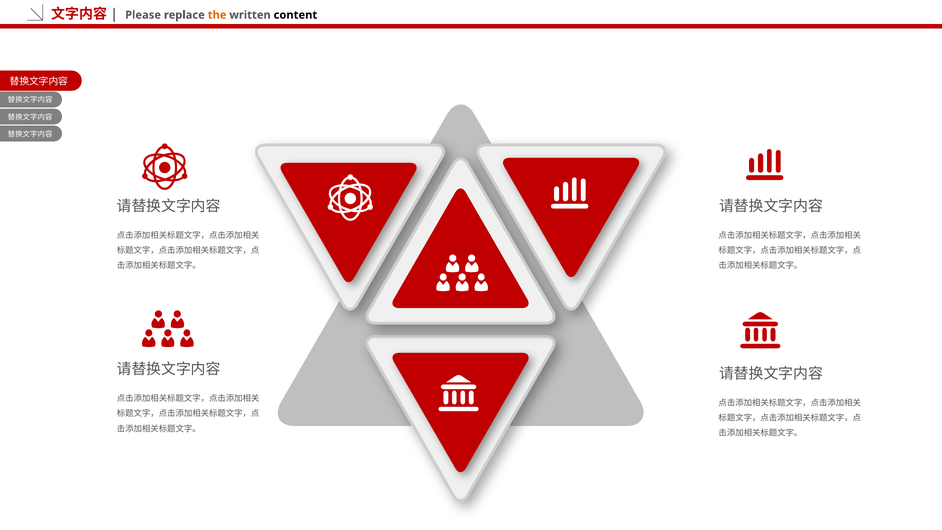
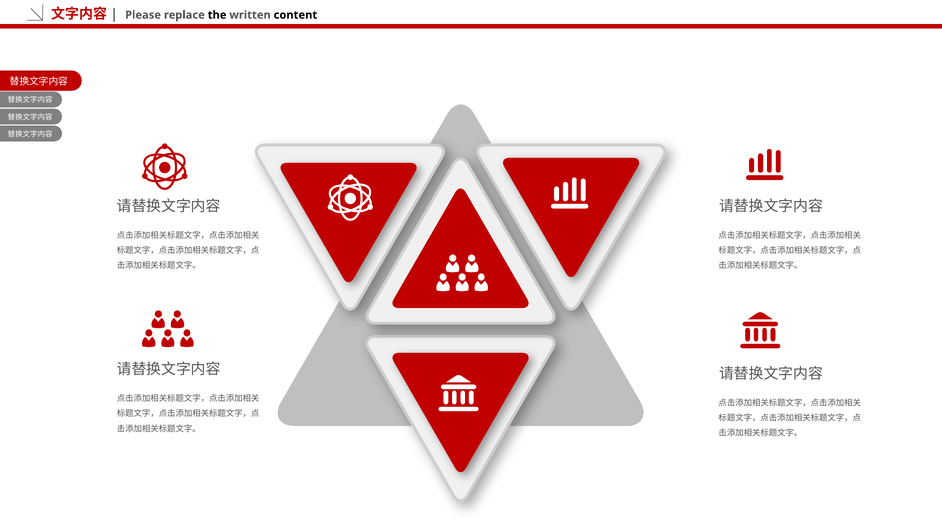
the colour: orange -> black (217, 15)
